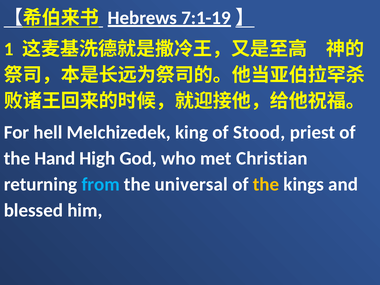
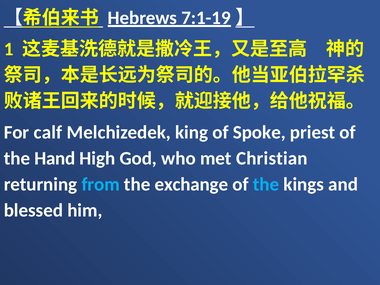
hell: hell -> calf (48, 132)
Stood: Stood -> Spoke (259, 132)
universal: universal -> exchange (191, 184)
the colour: yellow -> light blue (266, 184)
